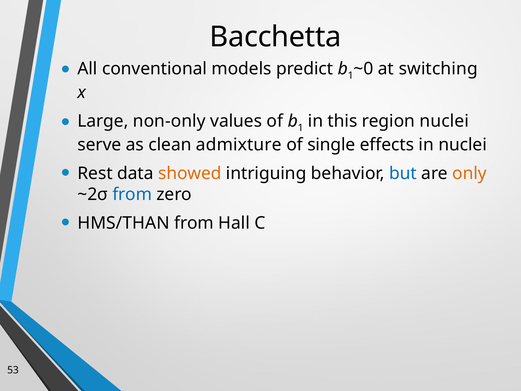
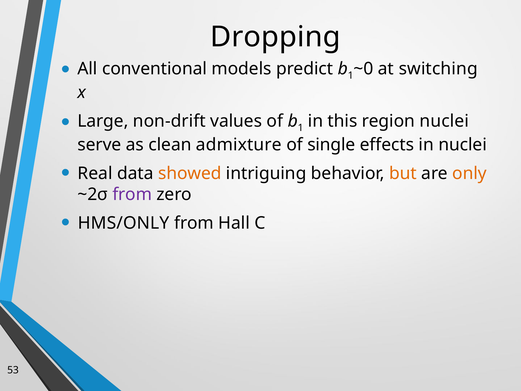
Bacchetta: Bacchetta -> Dropping (275, 37)
non-only: non-only -> non-drift (169, 121)
Rest: Rest -> Real (95, 173)
but colour: blue -> orange (403, 173)
from colour: blue -> purple (132, 194)
HMS/THAN: HMS/THAN -> HMS/ONLY (124, 223)
